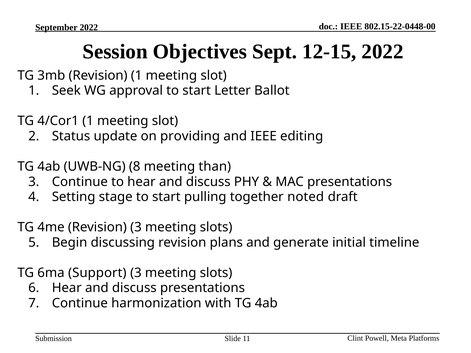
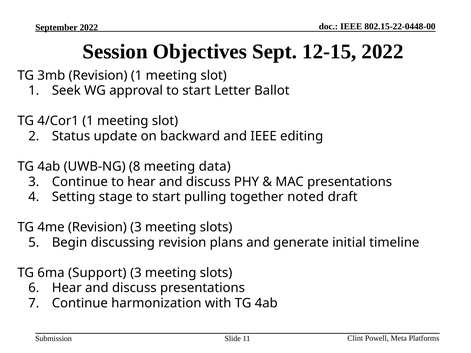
providing: providing -> backward (190, 136)
than: than -> data (215, 167)
